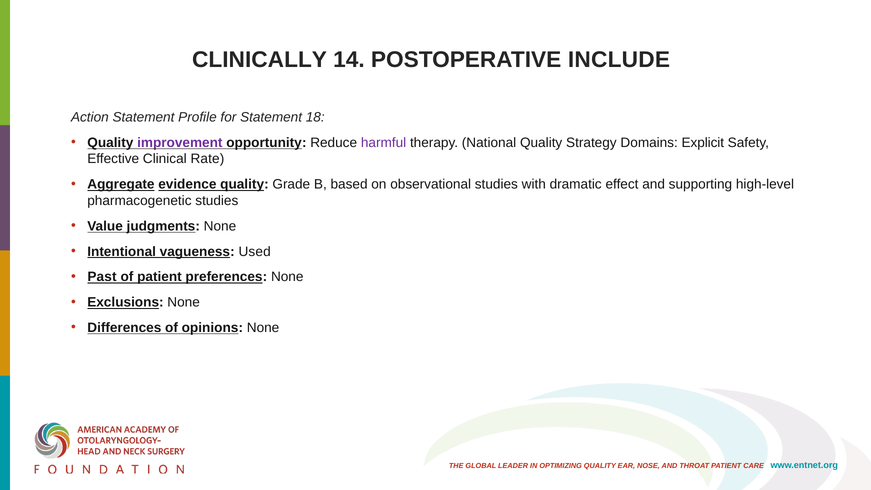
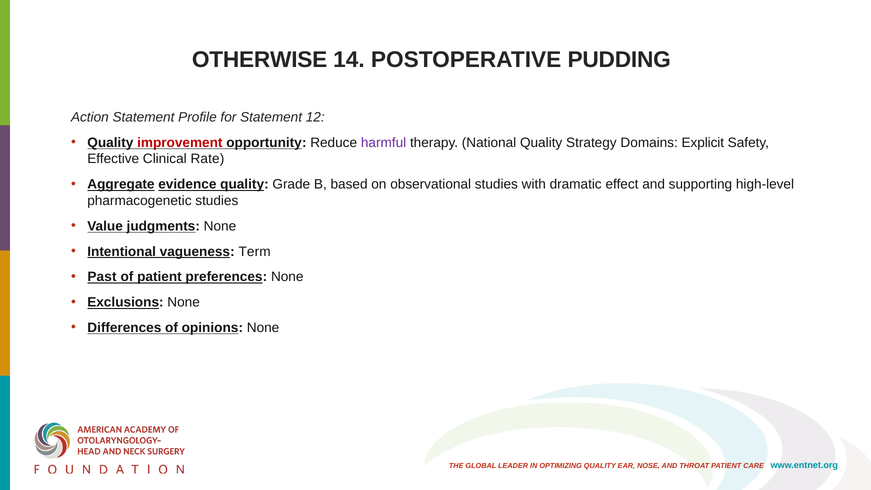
CLINICALLY: CLINICALLY -> OTHERWISE (260, 60)
INCLUDE: INCLUDE -> PUDDING (619, 60)
18: 18 -> 12 (315, 117)
improvement colour: purple -> red (180, 143)
Used: Used -> Term (255, 252)
